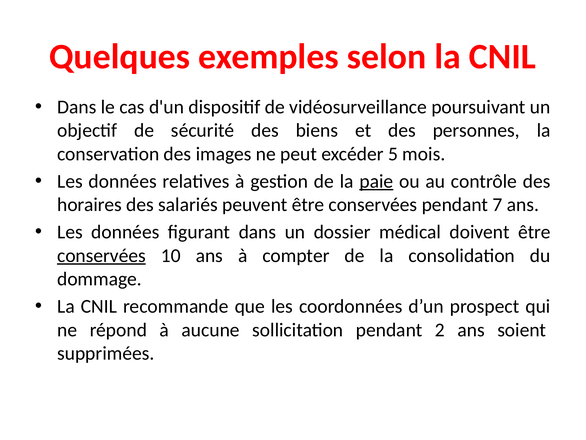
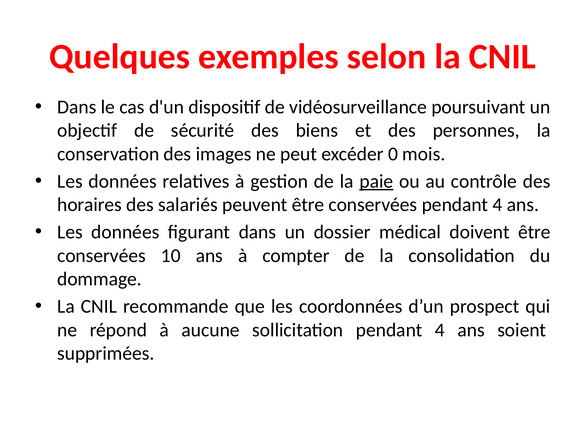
5: 5 -> 0 (393, 154)
conservées pendant 7: 7 -> 4 (498, 205)
conservées underline: present -> none (101, 255)
sollicitation pendant 2: 2 -> 4 (440, 330)
